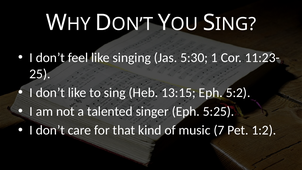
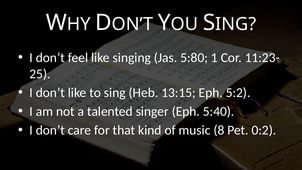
5:30: 5:30 -> 5:80 (194, 58)
5:25: 5:25 -> 5:40 (219, 111)
7: 7 -> 8 (219, 130)
1:2: 1:2 -> 0:2 (264, 130)
